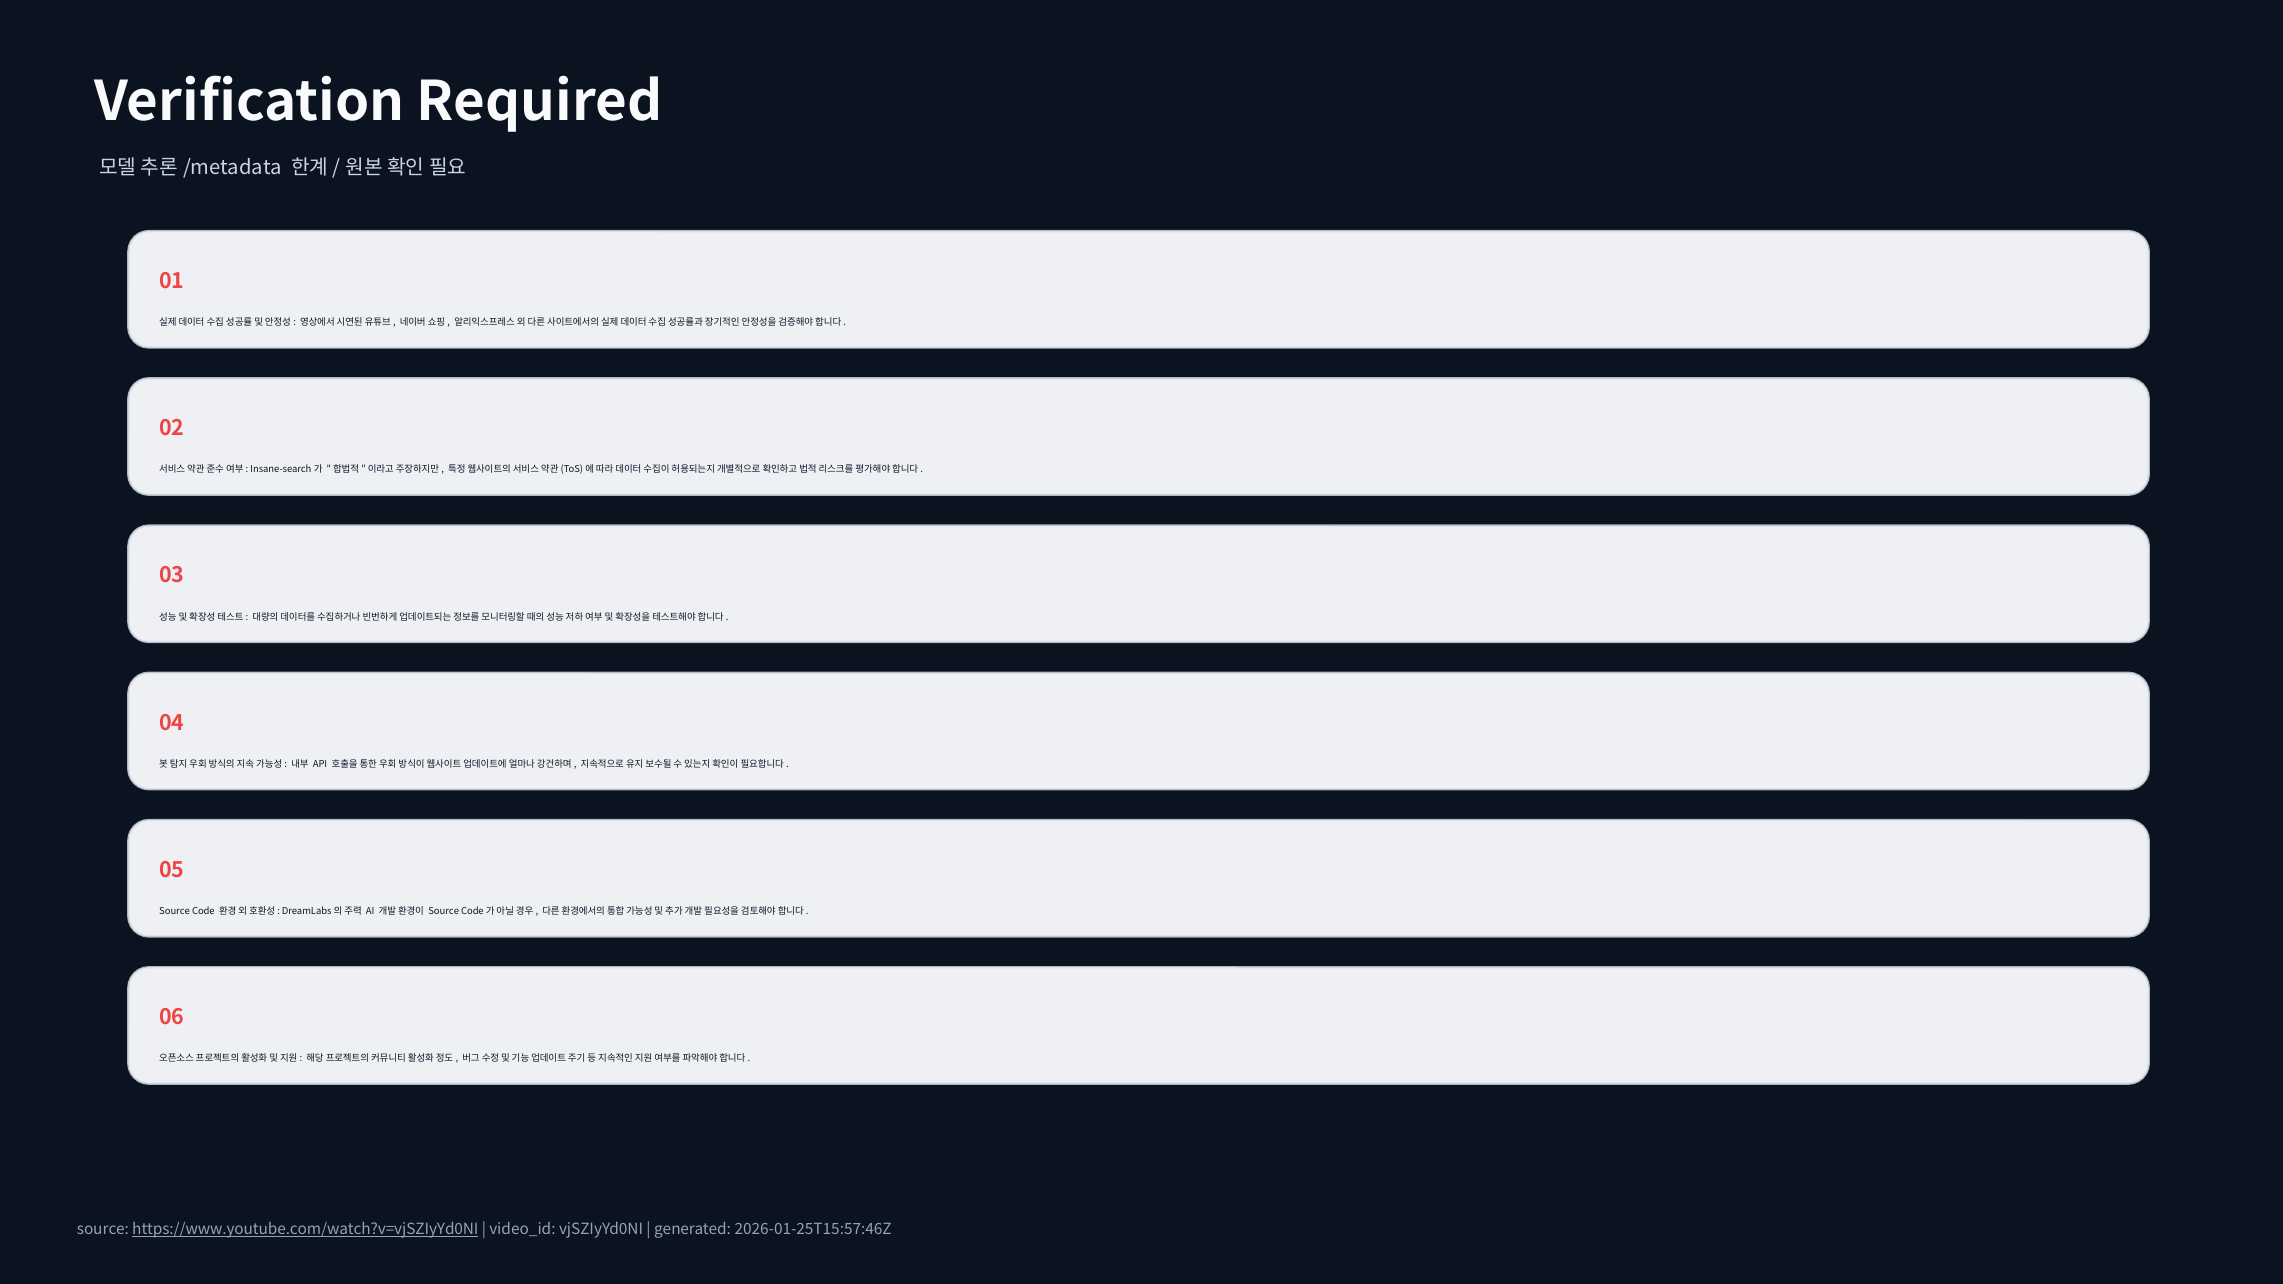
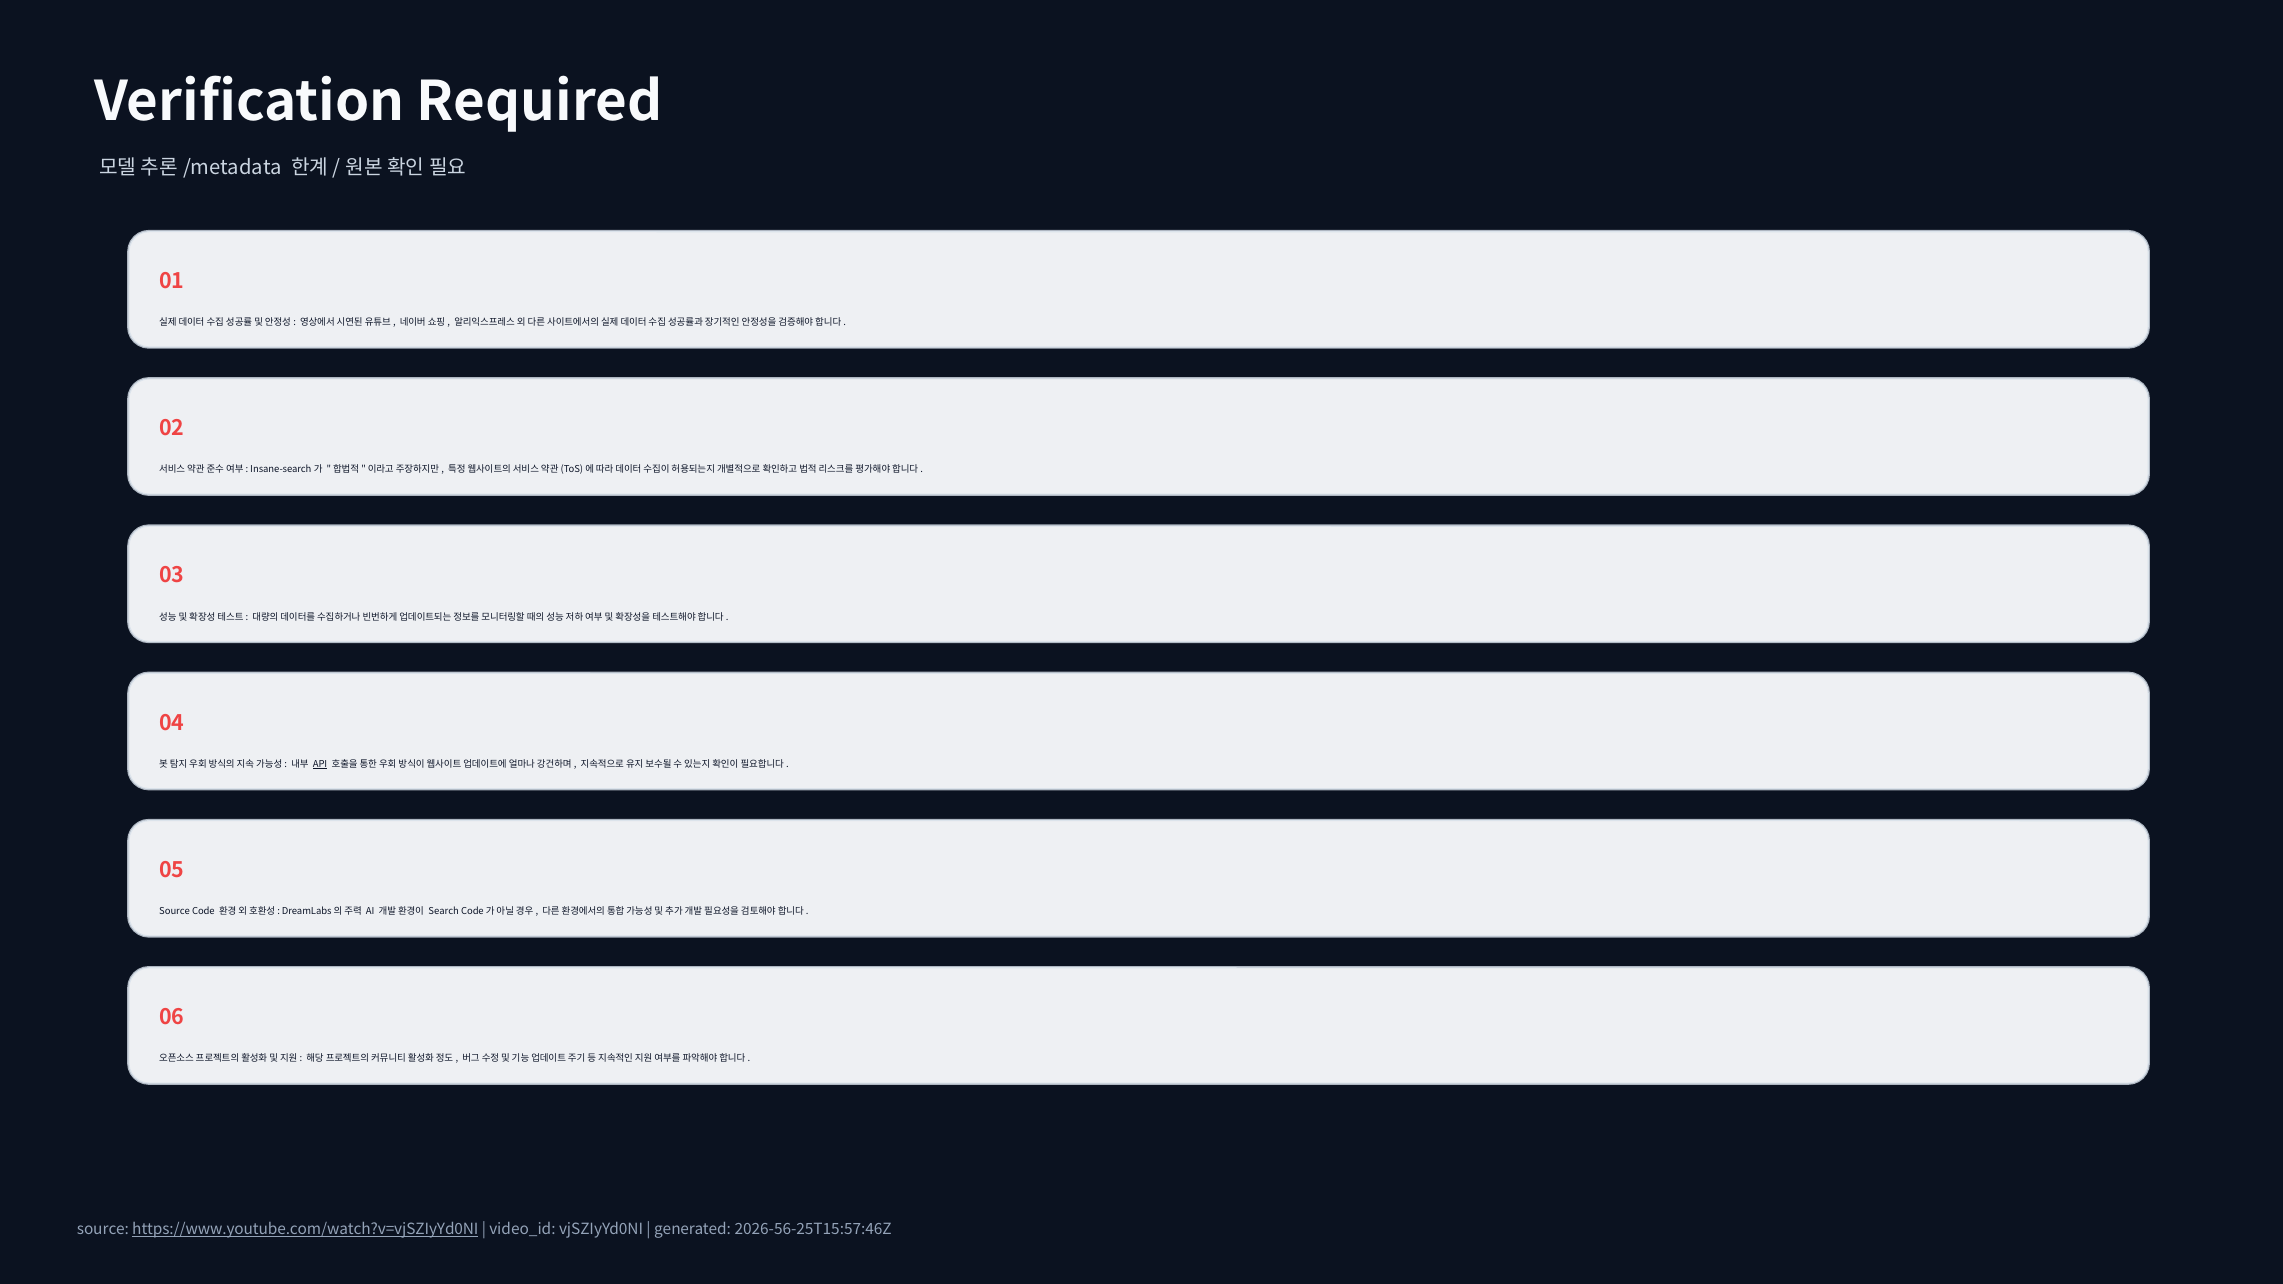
API underline: none -> present (320, 764)
Source: Source -> Search (444, 912)
2026-01-25T15:57:46Z: 2026-01-25T15:57:46Z -> 2026-56-25T15:57:46Z (813, 1230)
